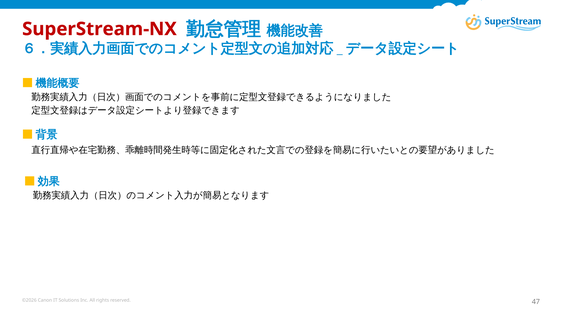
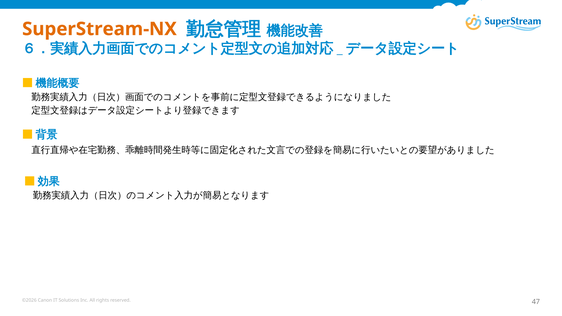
SuperStream-NX colour: red -> orange (99, 29)
